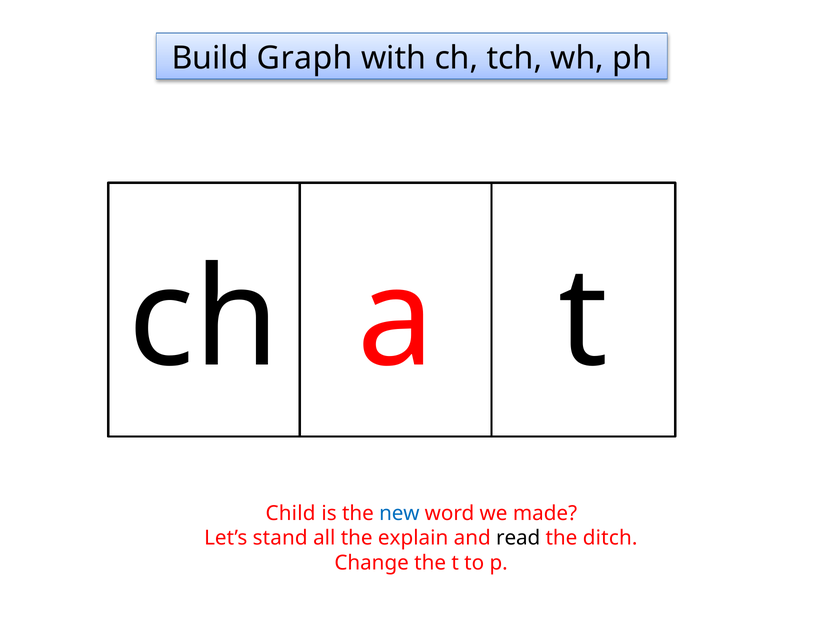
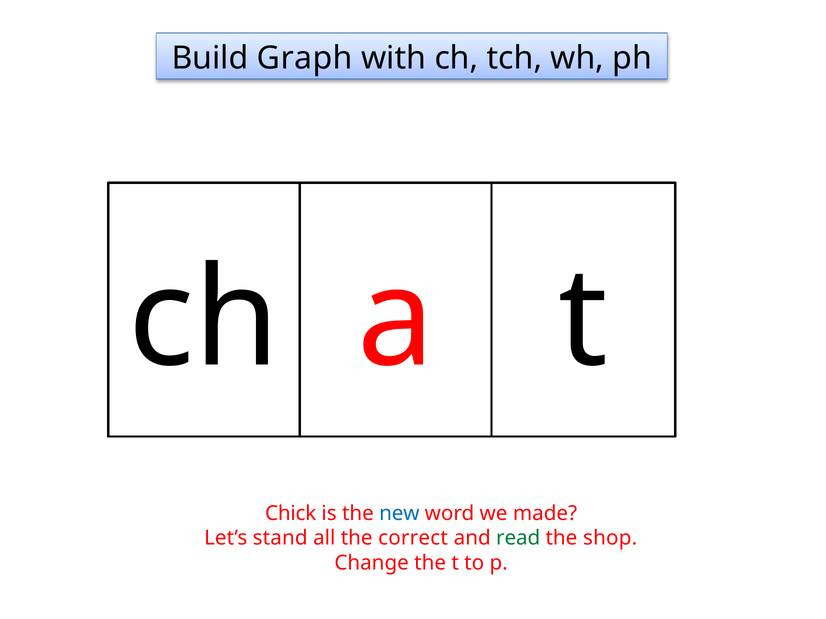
Child: Child -> Chick (291, 514)
explain: explain -> correct (413, 538)
read colour: black -> green (518, 538)
ditch: ditch -> shop (610, 538)
